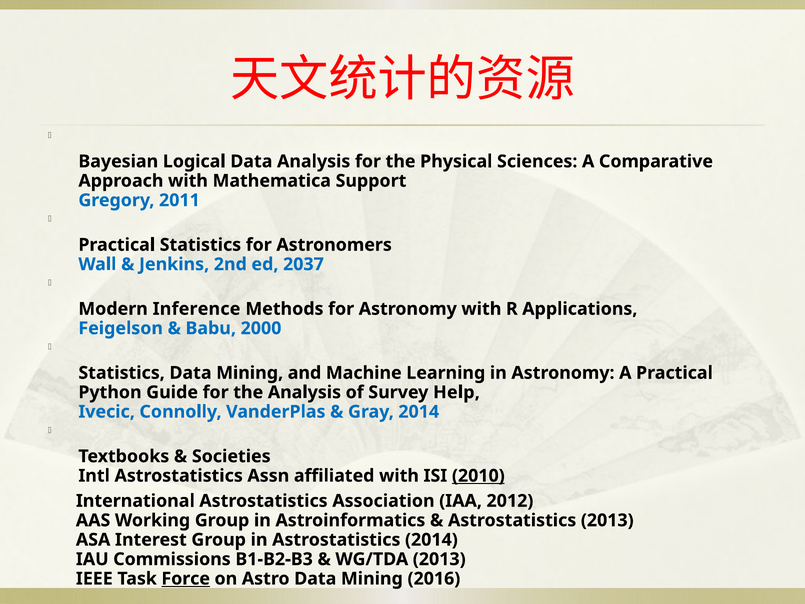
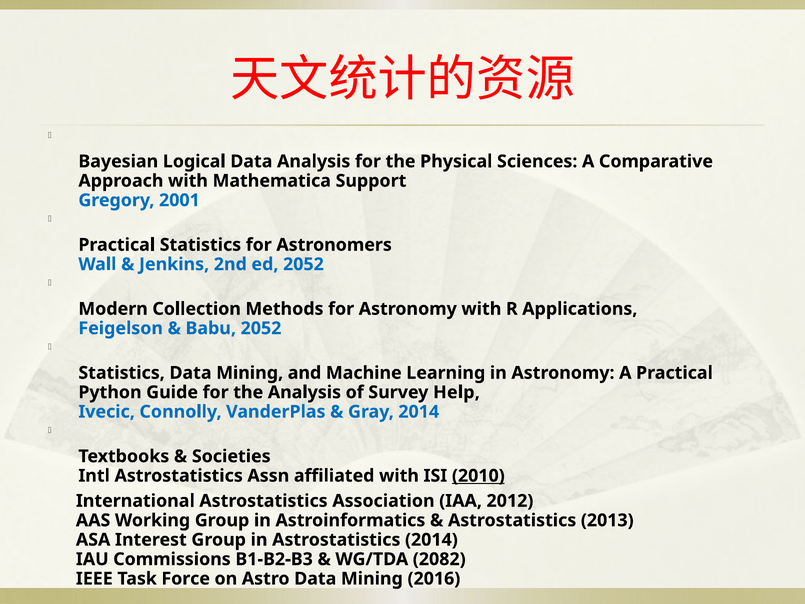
2011: 2011 -> 2001 (179, 200)
ed 2037: 2037 -> 2052 (303, 264)
Inference: Inference -> Collection (197, 309)
Babu 2000: 2000 -> 2052 (261, 328)
WG/TDA 2013: 2013 -> 2082 (439, 559)
Force underline: present -> none (186, 578)
